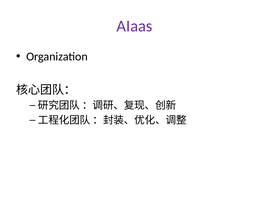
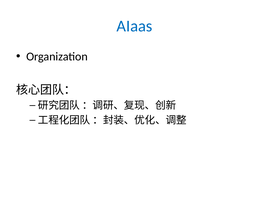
AIaas colour: purple -> blue (134, 26)
